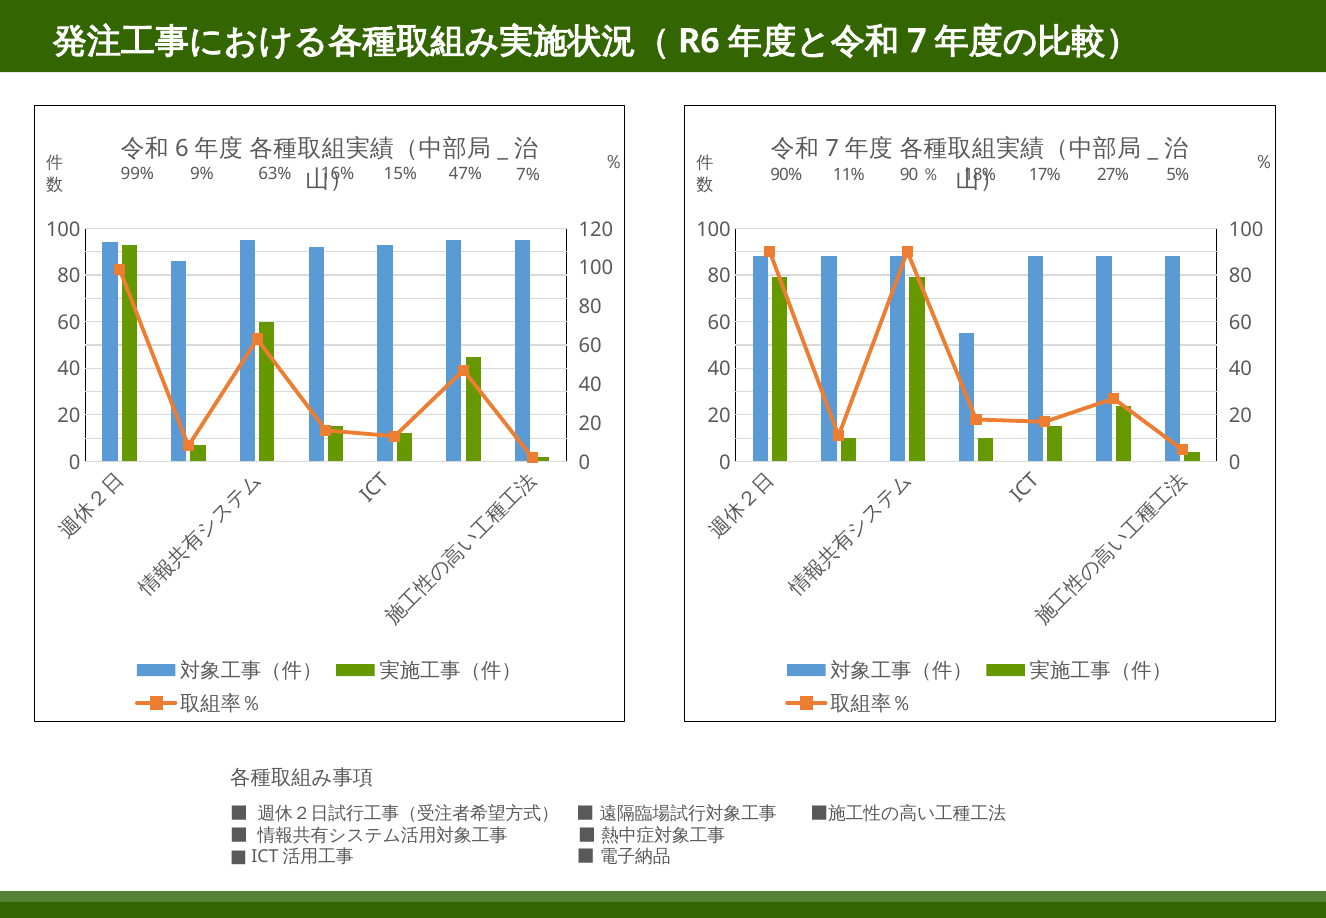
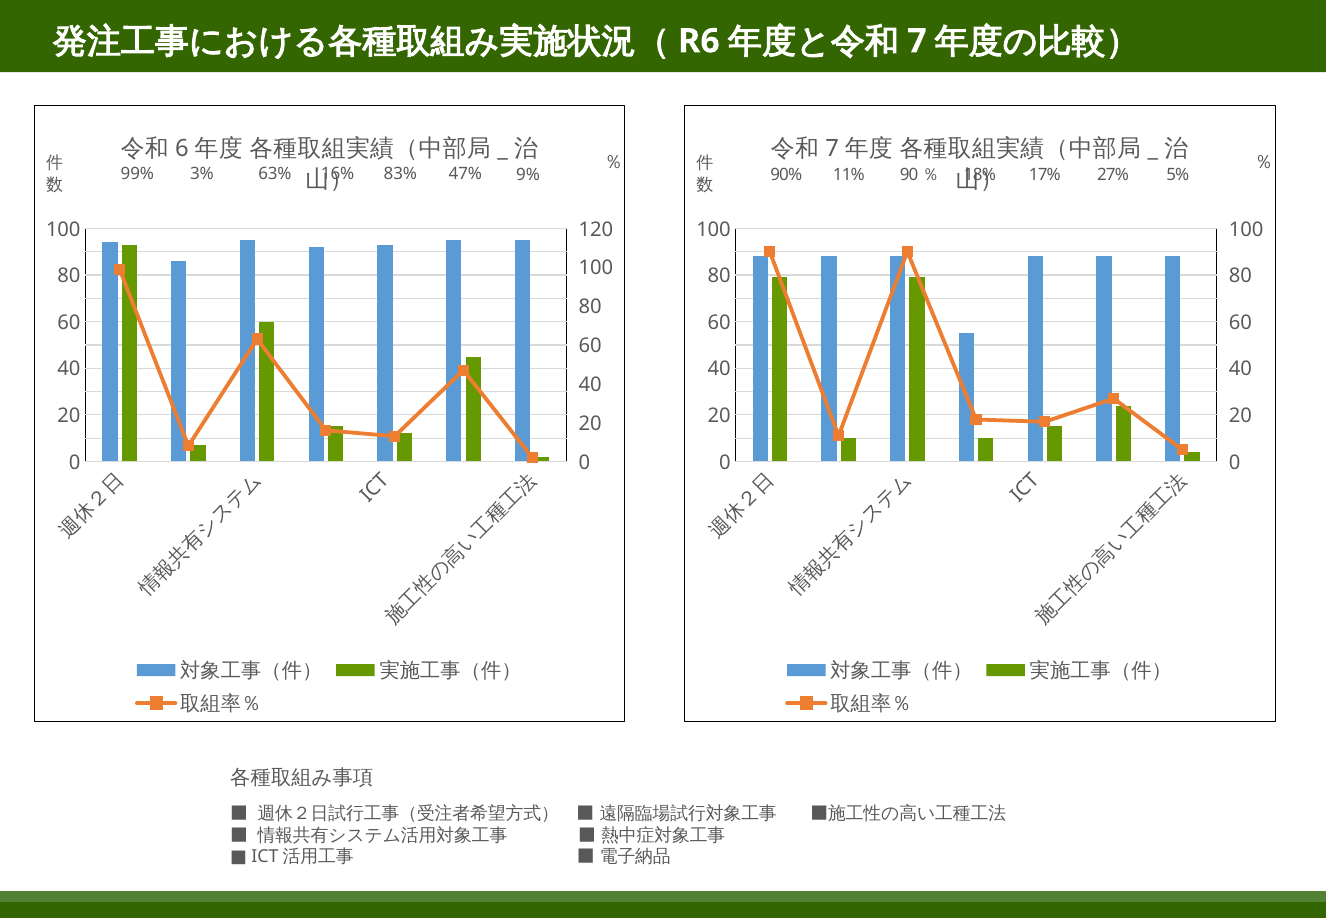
9%: 9% -> 3% (202, 174)
15%: 15% -> 83% (400, 174)
7%: 7% -> 9% (528, 175)
